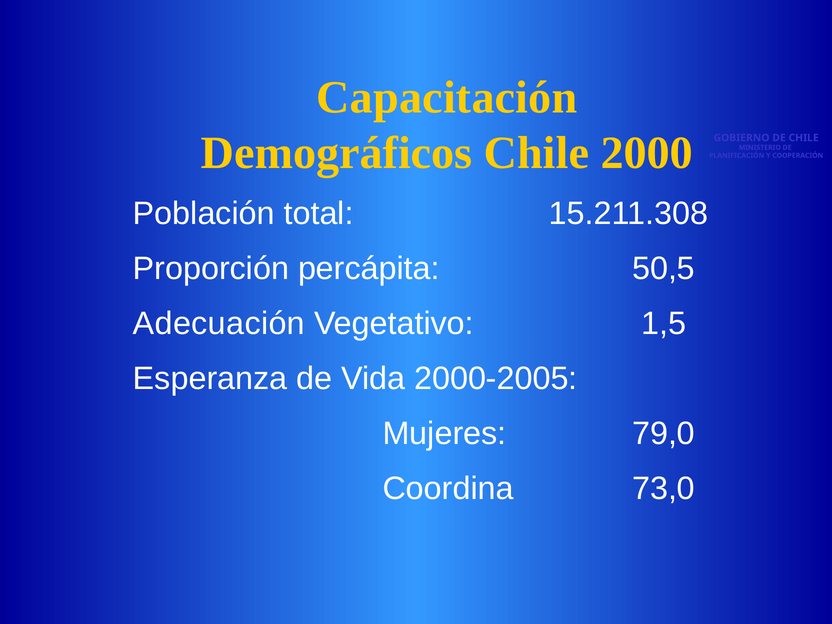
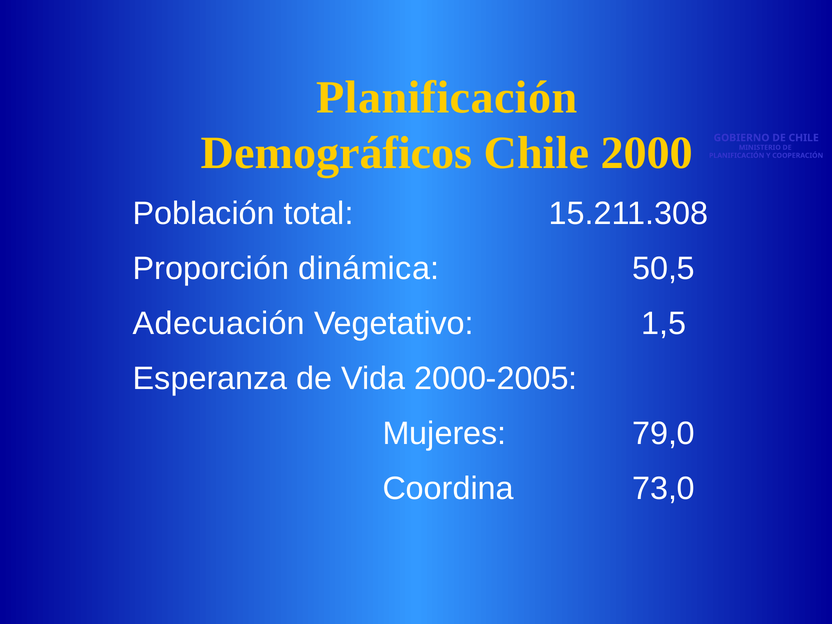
Capacitación: Capacitación -> Planificación (447, 97)
percápita: percápita -> dinámica (369, 269)
